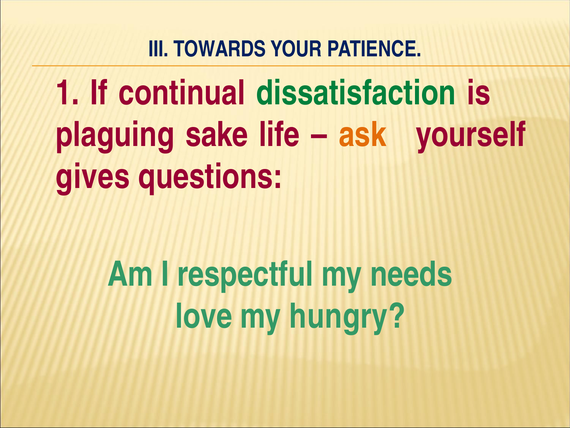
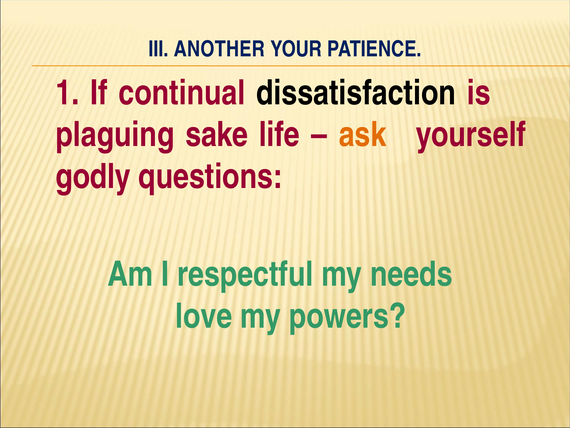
TOWARDS: TOWARDS -> ANOTHER (219, 49)
dissatisfaction colour: green -> black (356, 93)
gives: gives -> godly (93, 176)
hungry: hungry -> powers (348, 316)
